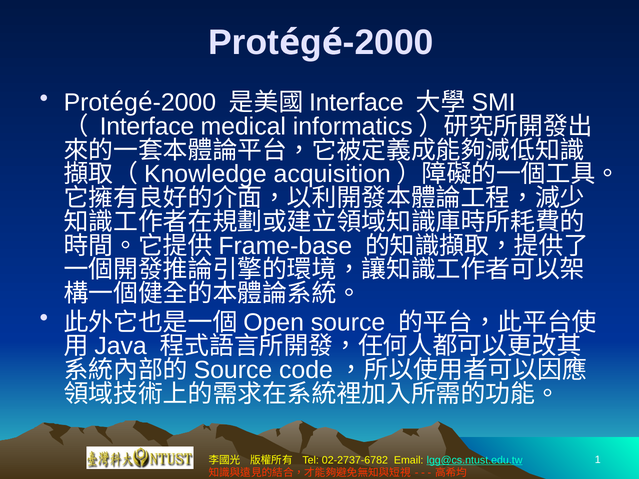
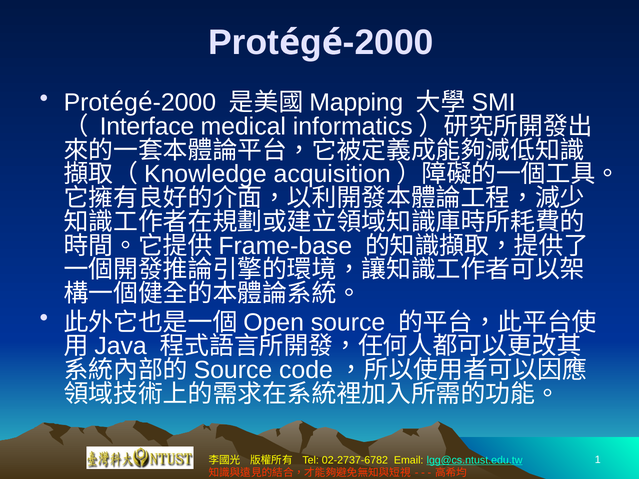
Interface: Interface -> Mapping (356, 103)
